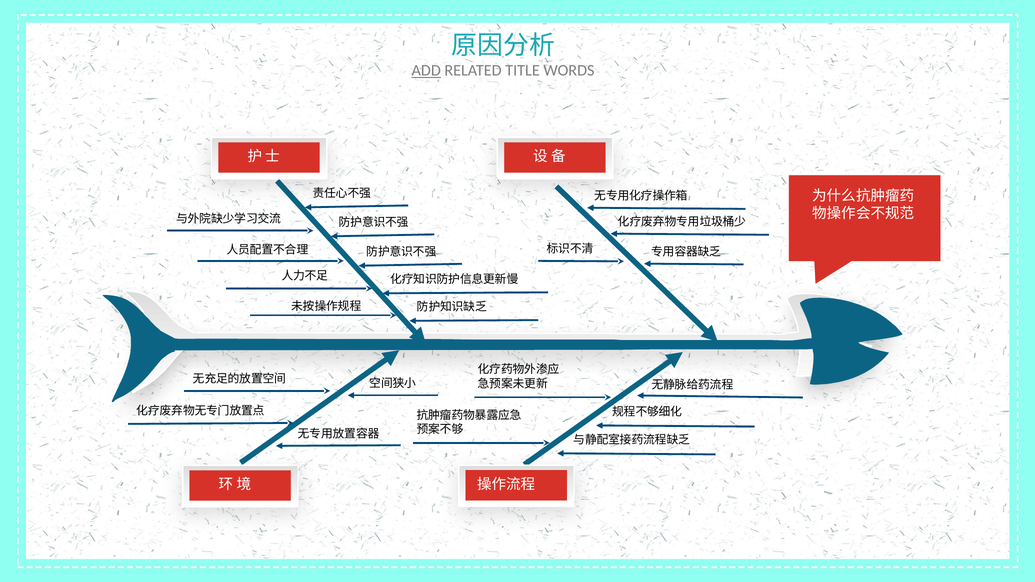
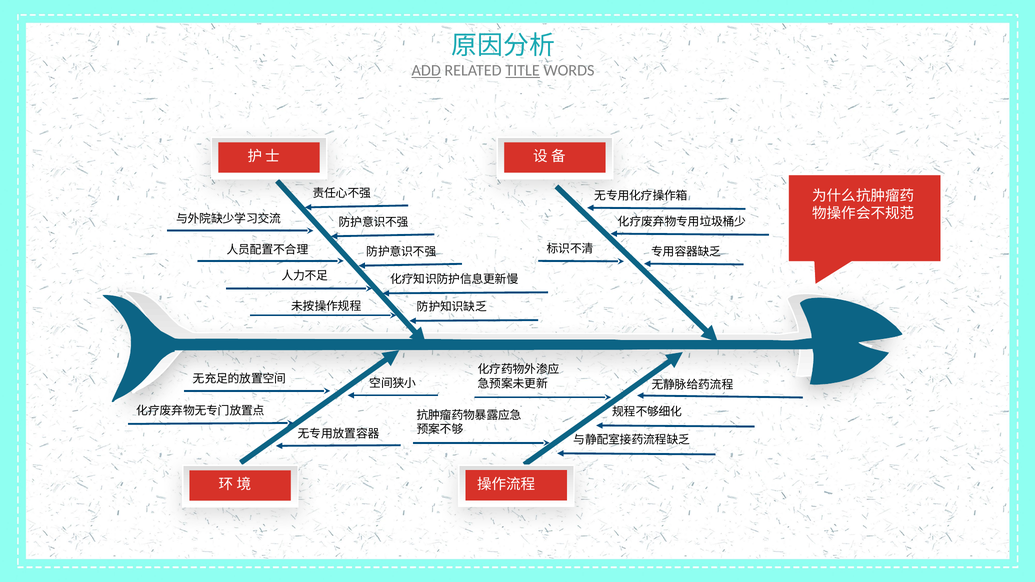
TITLE underline: none -> present (523, 71)
